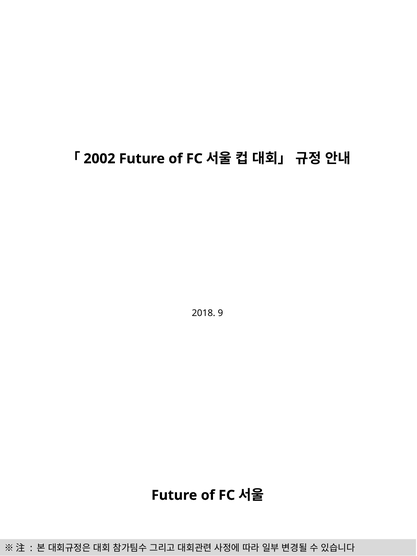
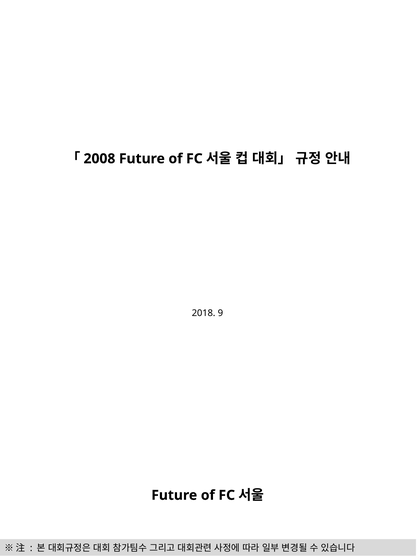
2002: 2002 -> 2008 (99, 159)
